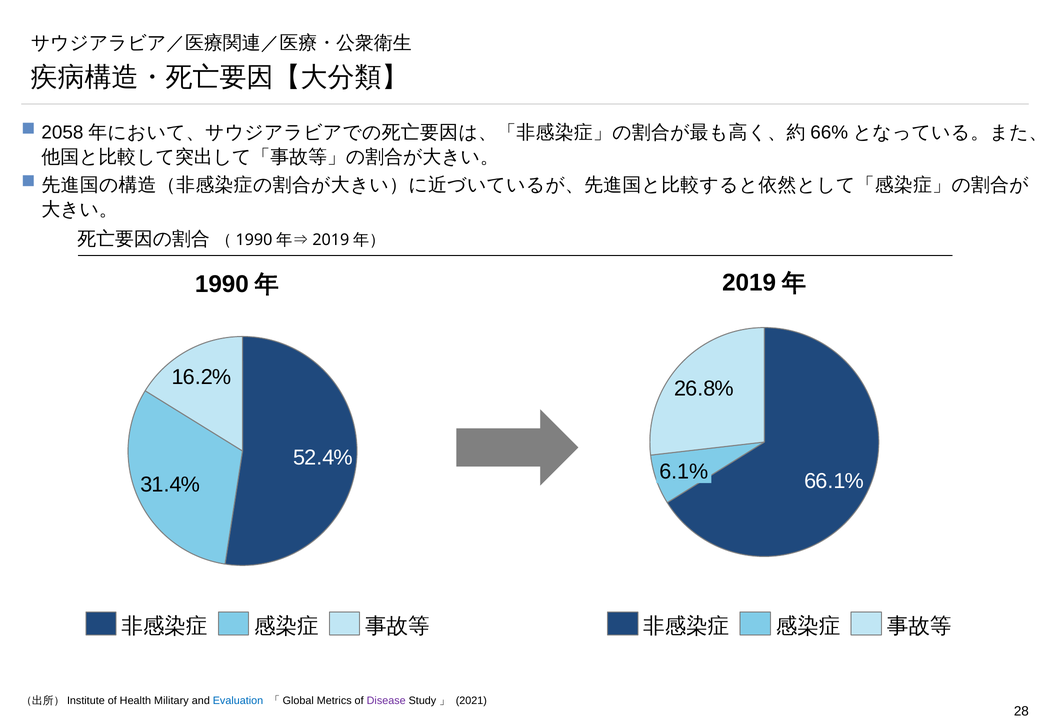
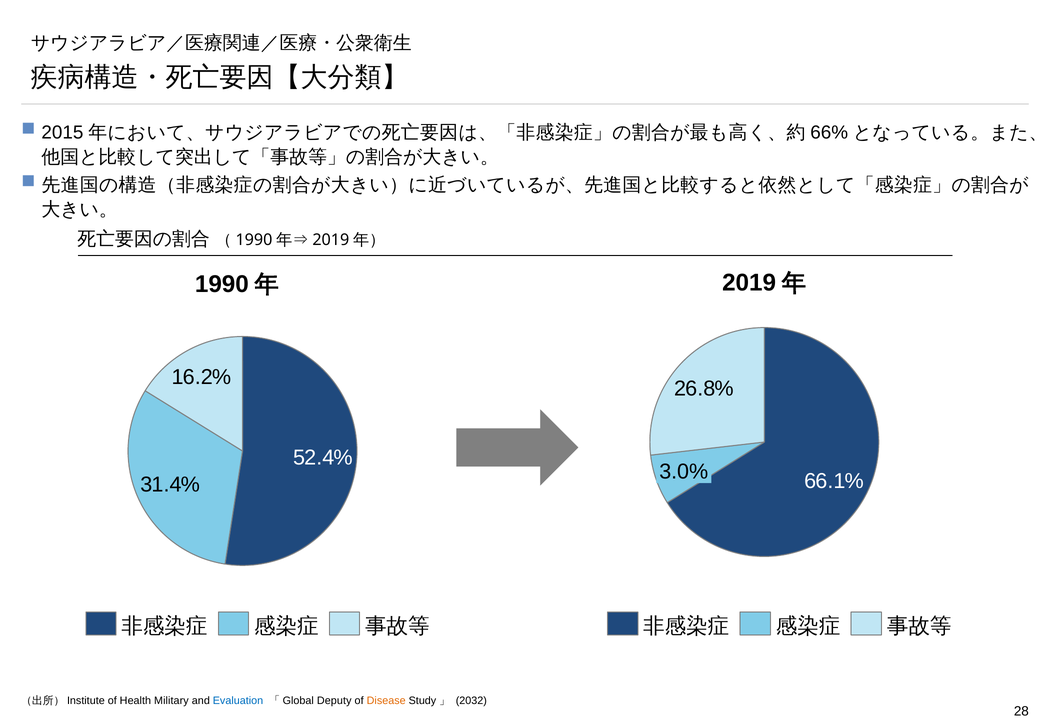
2058: 2058 -> 2015 (62, 132)
6.1%: 6.1% -> 3.0% (684, 472)
Metrics: Metrics -> Deputy (334, 701)
Disease colour: purple -> orange (386, 701)
2021: 2021 -> 2032 (471, 701)
